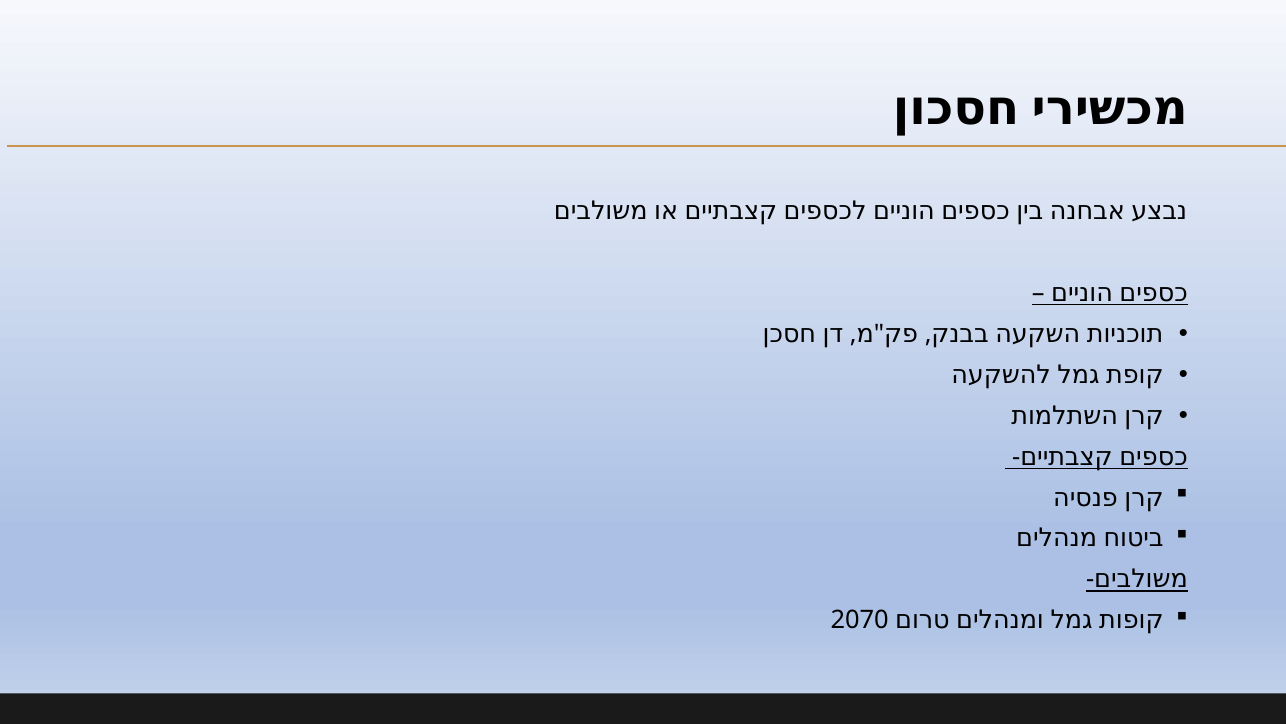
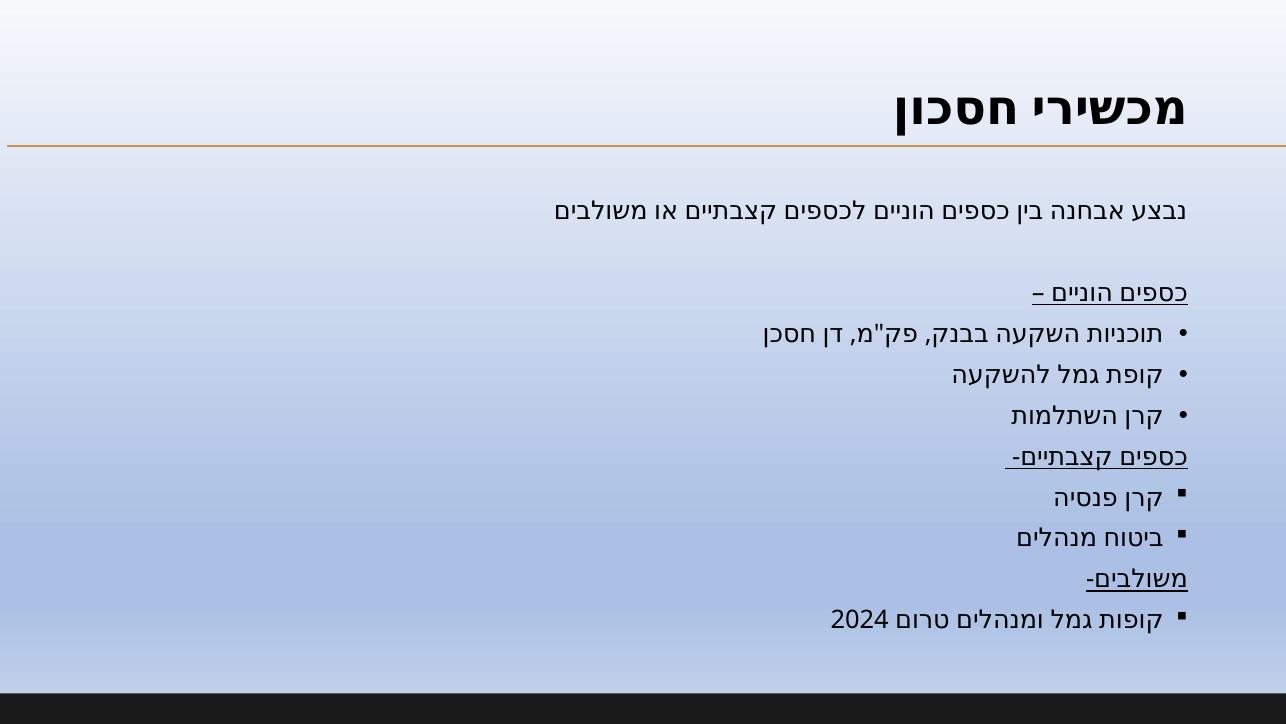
2070: 2070 -> 2024 (860, 620)
